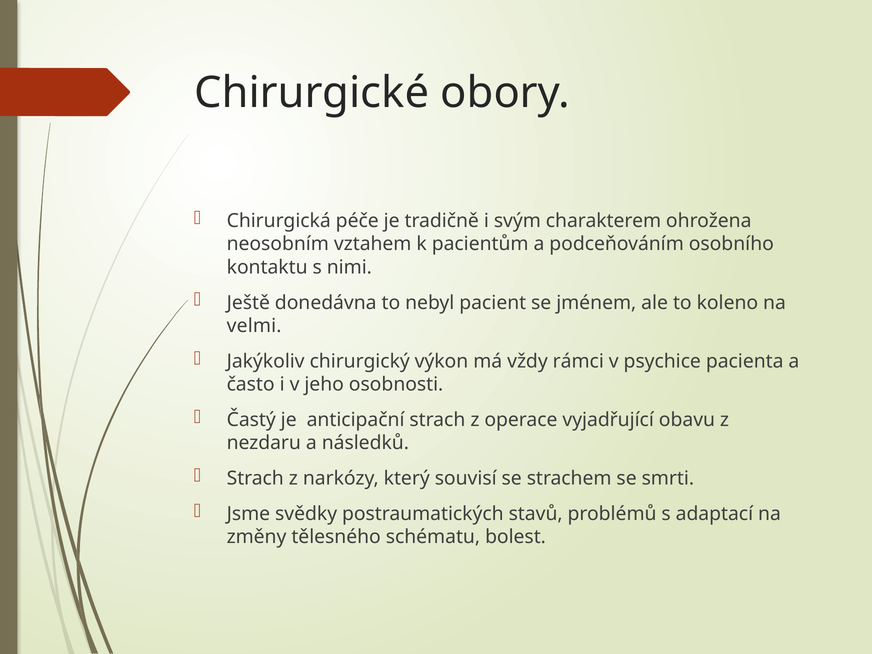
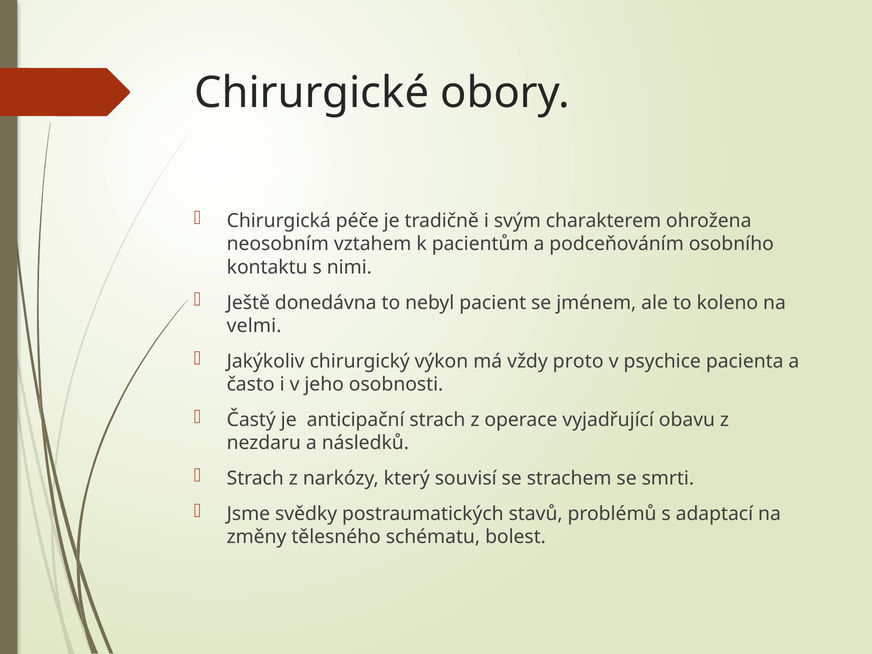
rámci: rámci -> proto (578, 361)
